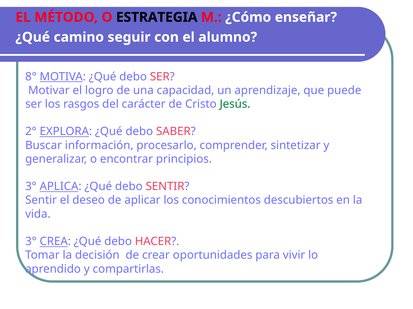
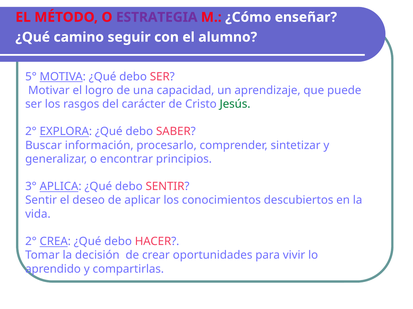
ESTRATEGIA colour: black -> purple (157, 17)
8°: 8° -> 5° (31, 77)
3°: 3° -> 2° (31, 242)
